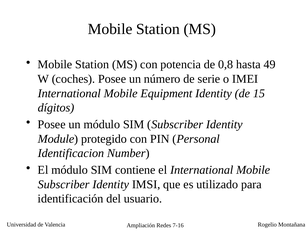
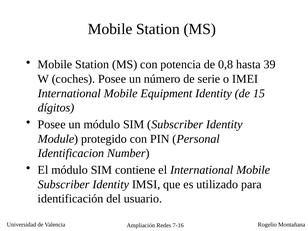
49: 49 -> 39 (270, 65)
